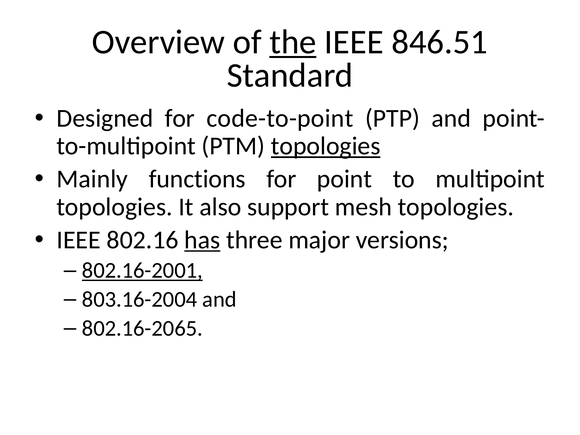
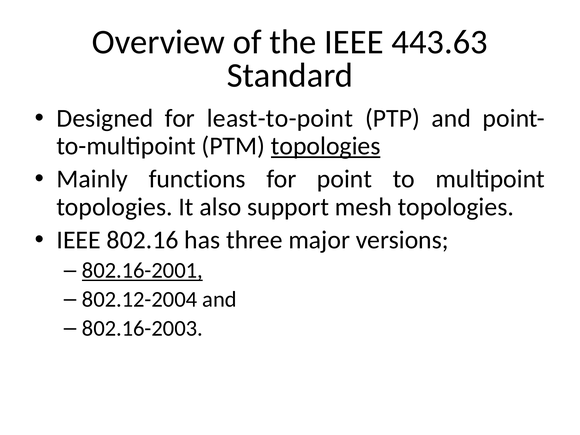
the underline: present -> none (293, 42)
846.51: 846.51 -> 443.63 (440, 42)
code-to-point: code-to-point -> least-to-point (280, 118)
has underline: present -> none (202, 240)
803.16-2004: 803.16-2004 -> 802.12-2004 (140, 299)
802.16-2065: 802.16-2065 -> 802.16-2003 (142, 328)
